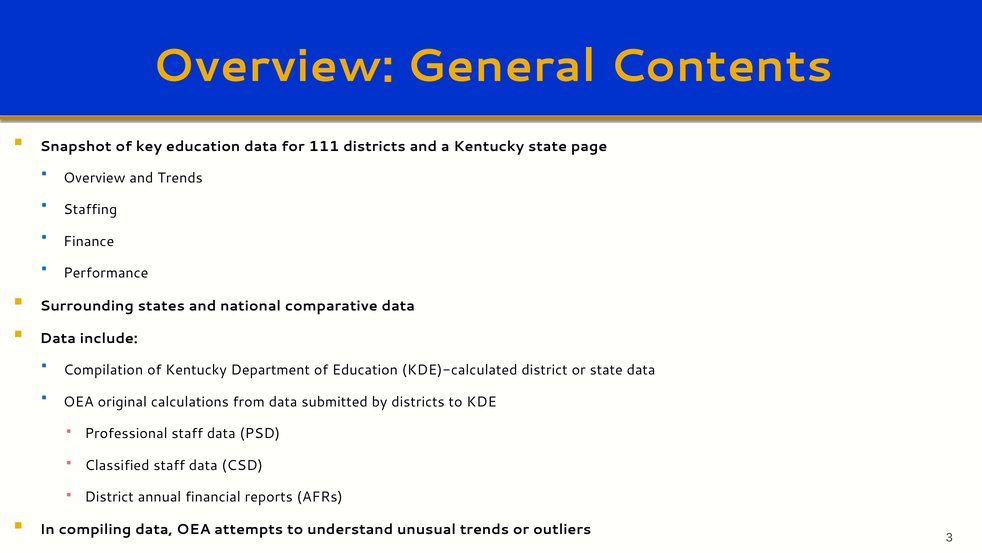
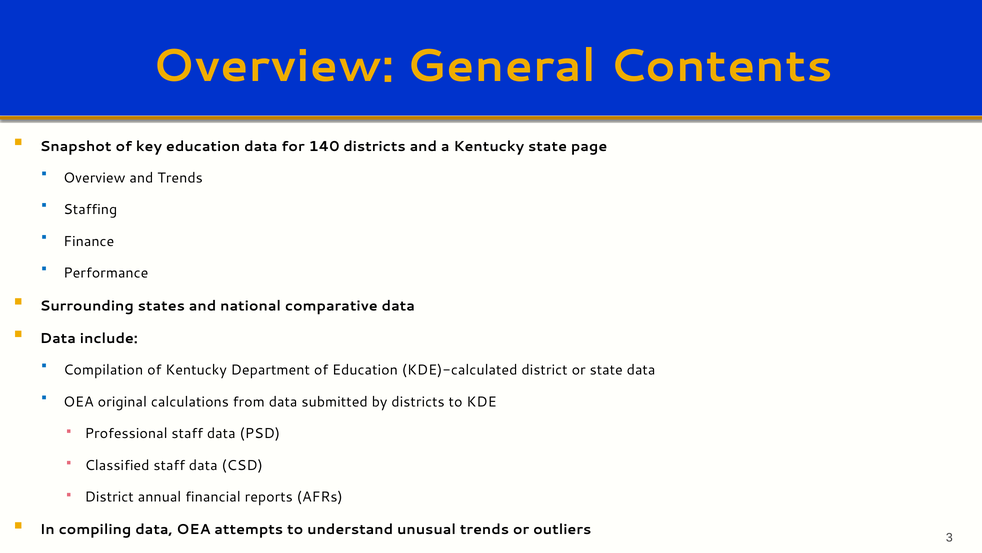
111: 111 -> 140 (324, 146)
